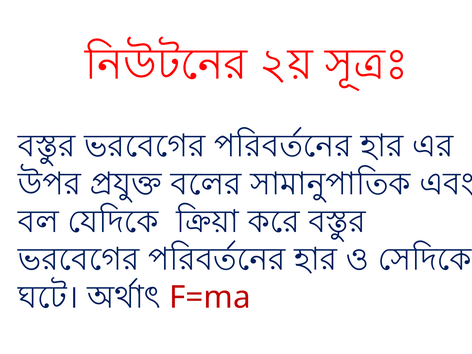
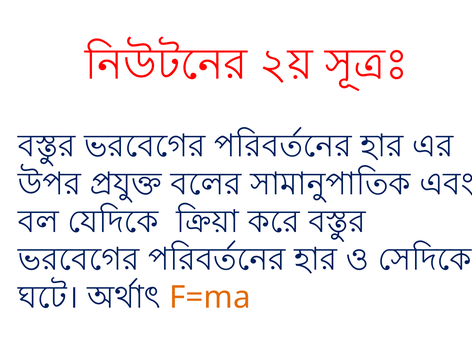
F=ma colour: red -> orange (210, 297)
